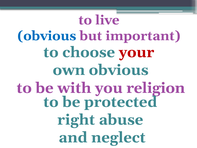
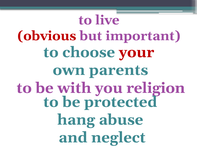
obvious colour: blue -> red (47, 36)
own obvious: obvious -> parents (119, 70)
right: right -> hang (76, 120)
